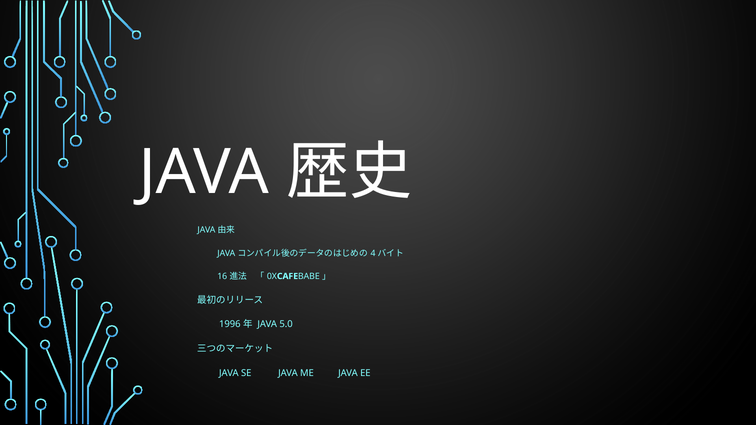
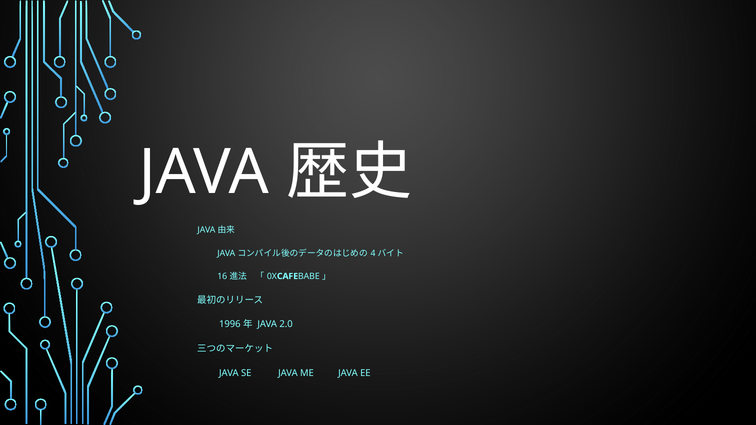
5.0: 5.0 -> 2.0 (286, 325)
